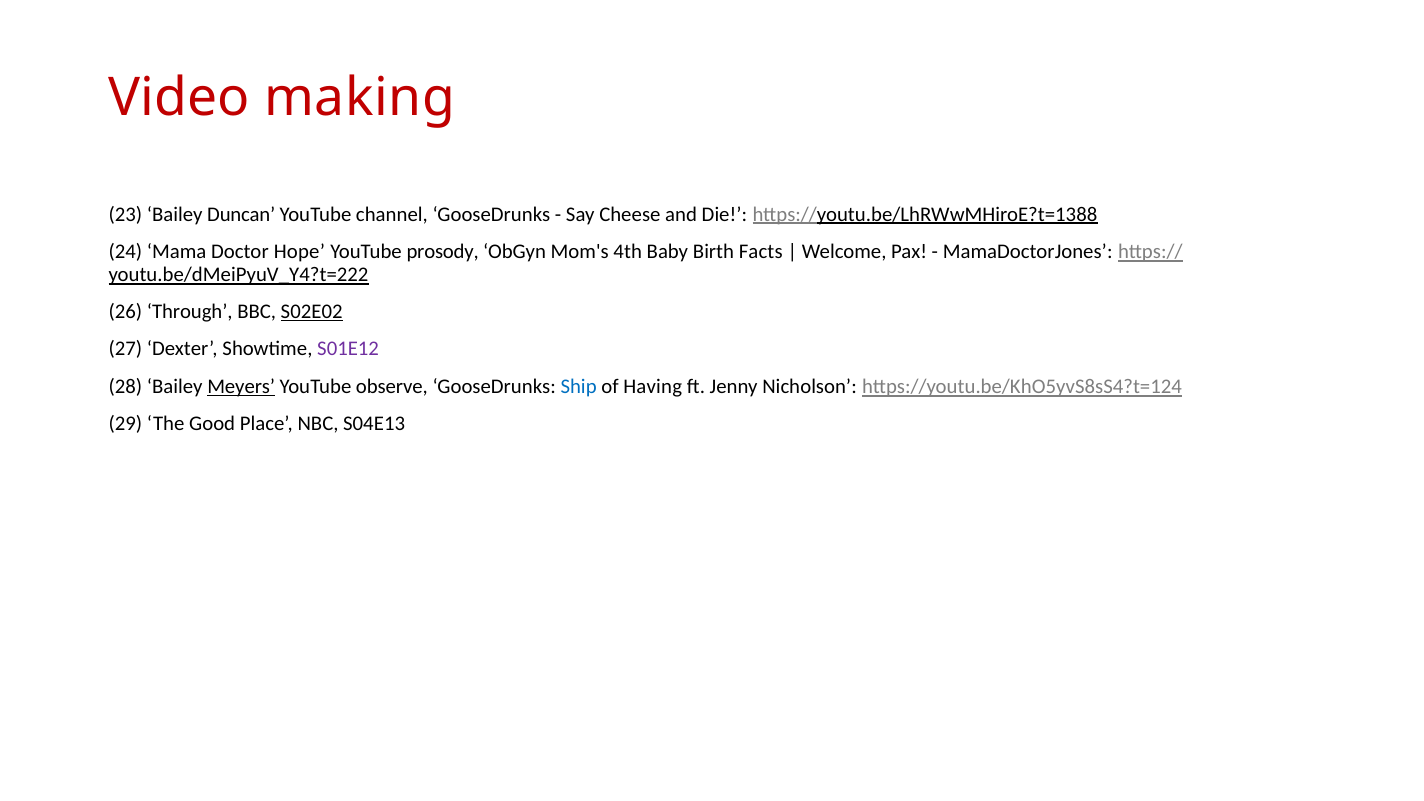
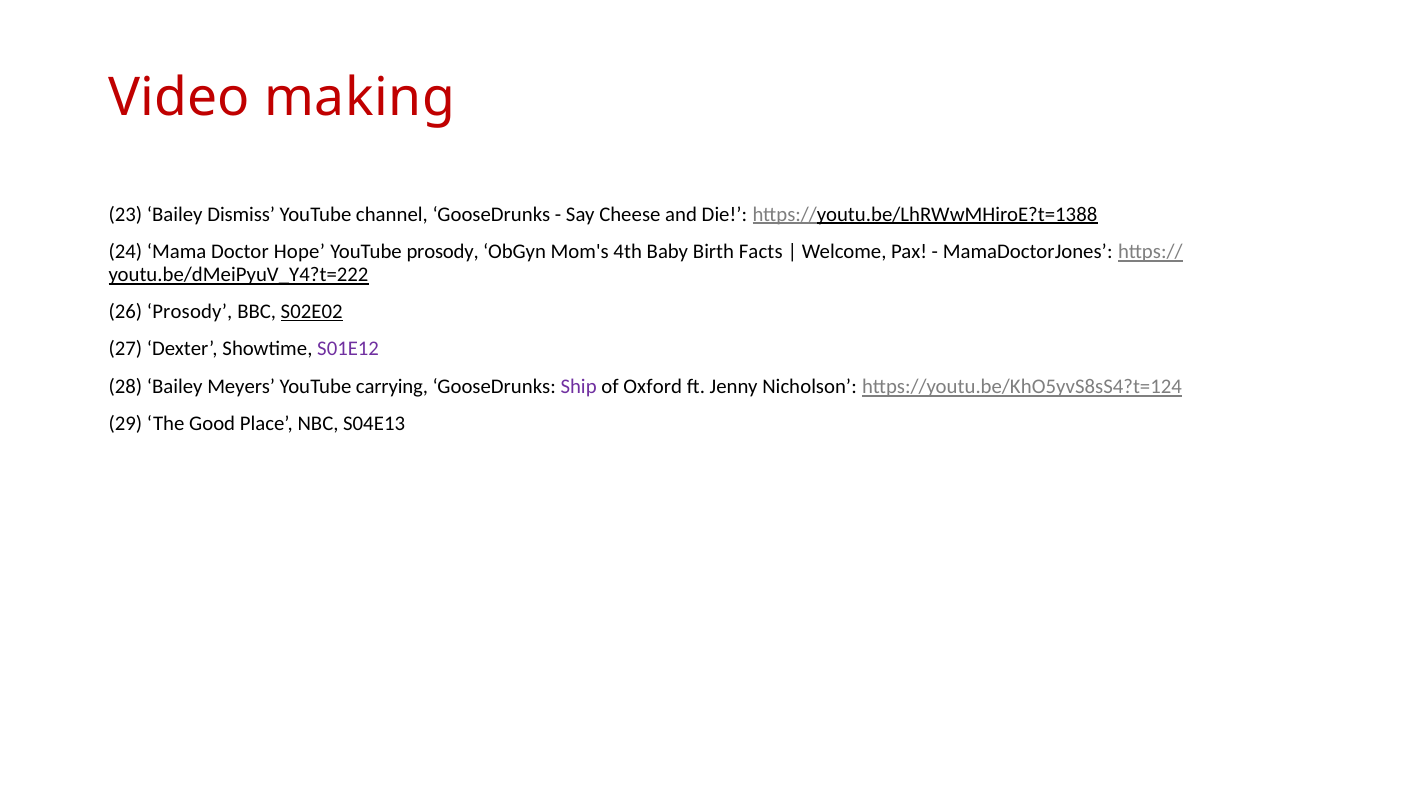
Duncan: Duncan -> Dismiss (241, 214)
26 Through: Through -> Prosody (190, 312)
Meyers underline: present -> none (241, 387)
observe: observe -> carrying (392, 387)
Ship colour: blue -> purple (579, 387)
Having: Having -> Oxford (653, 387)
